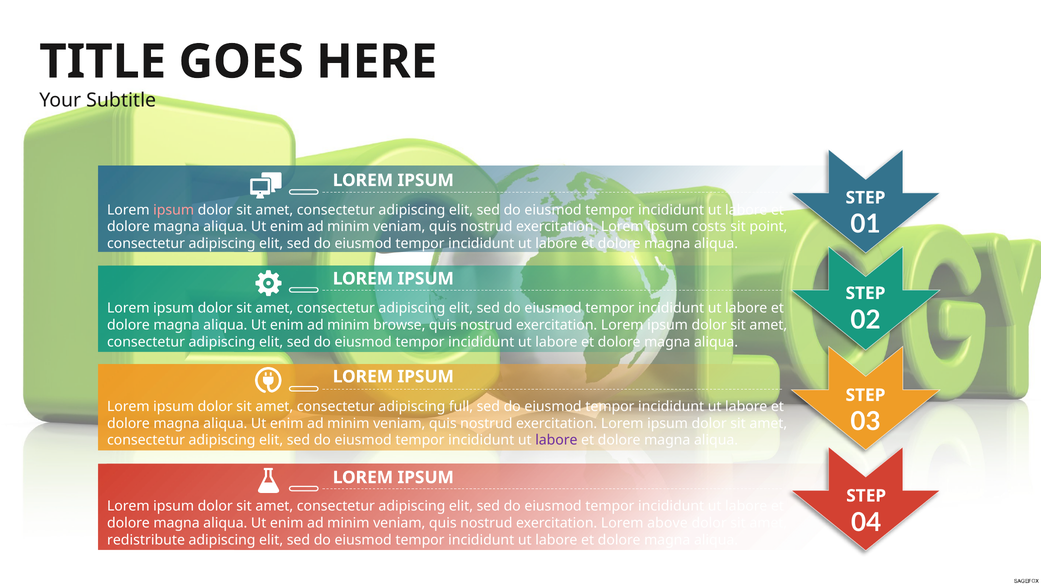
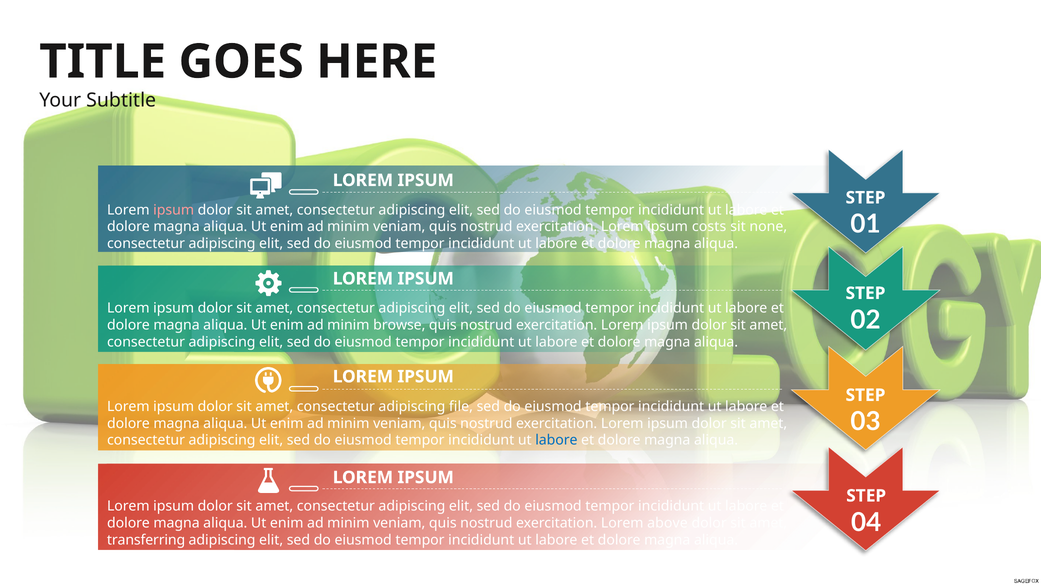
point: point -> none (768, 227)
full: full -> file (461, 406)
labore colour: purple -> blue (556, 440)
redistribute: redistribute -> transferring (146, 539)
